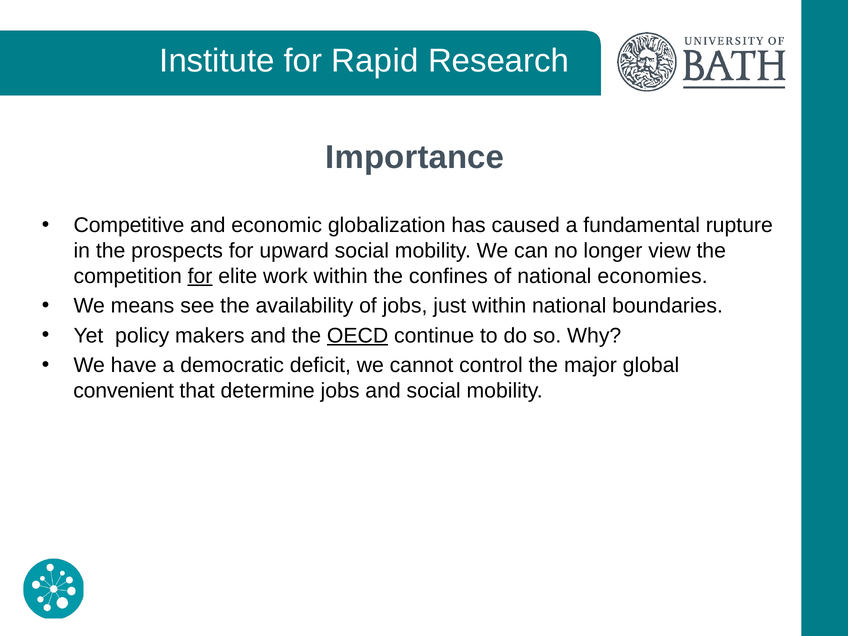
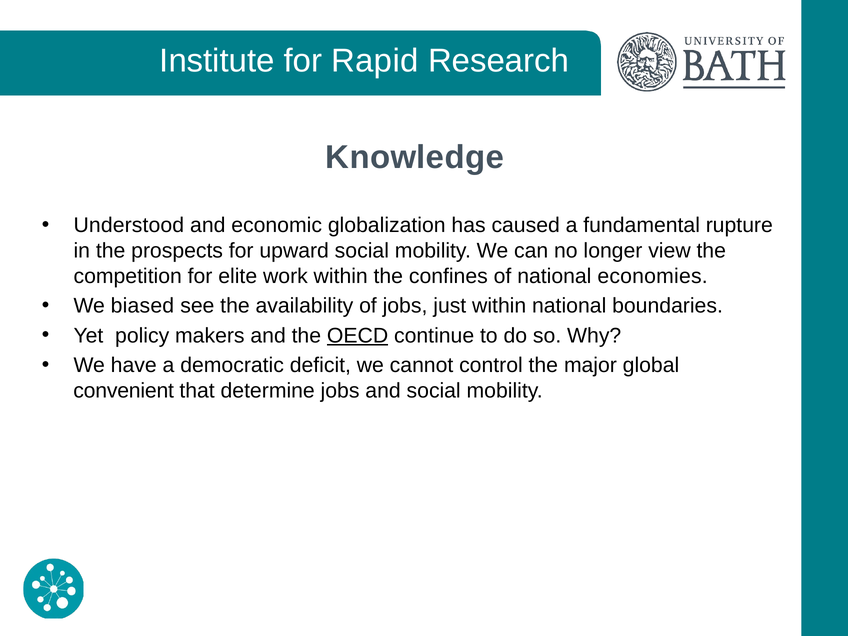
Importance: Importance -> Knowledge (415, 157)
Competitive: Competitive -> Understood (129, 225)
for underline: present -> none (200, 276)
means: means -> biased (142, 306)
